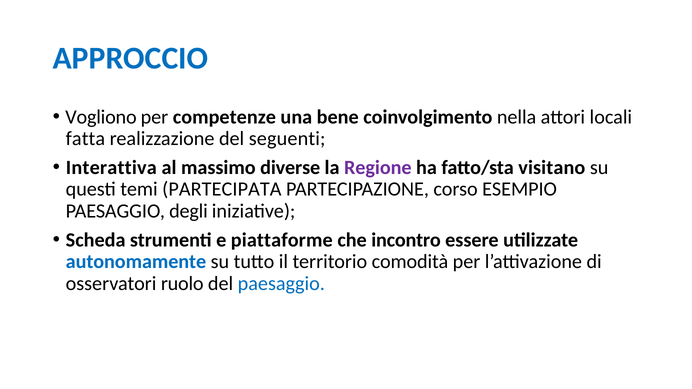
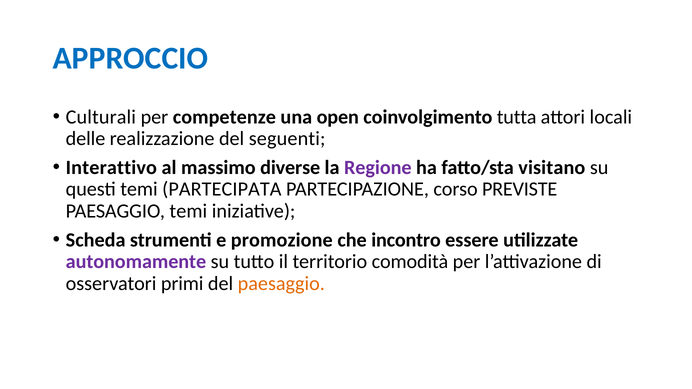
Vogliono: Vogliono -> Culturali (101, 117)
bene: bene -> open (338, 117)
nella: nella -> tutta (517, 117)
fatta: fatta -> delle (86, 139)
Interattiva: Interattiva -> Interattivo (111, 168)
ESEMPIO: ESEMPIO -> PREVISTE (520, 189)
PAESAGGIO degli: degli -> temi (188, 211)
piattaforme: piattaforme -> promozione (282, 240)
autonomamente colour: blue -> purple (136, 262)
ruolo: ruolo -> primi (182, 284)
paesaggio colour: blue -> orange (281, 284)
